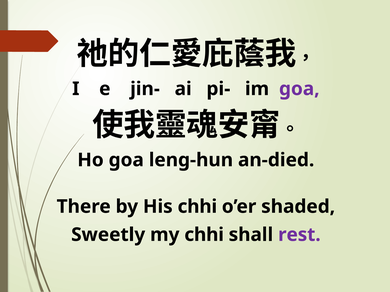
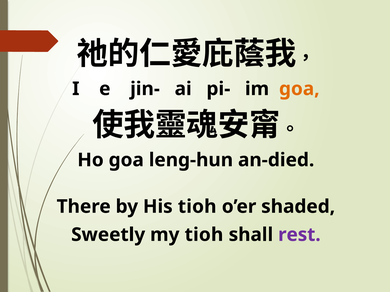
goa colour: purple -> orange (299, 89)
His chhi: chhi -> tioh (197, 207)
my chhi: chhi -> tioh (204, 235)
